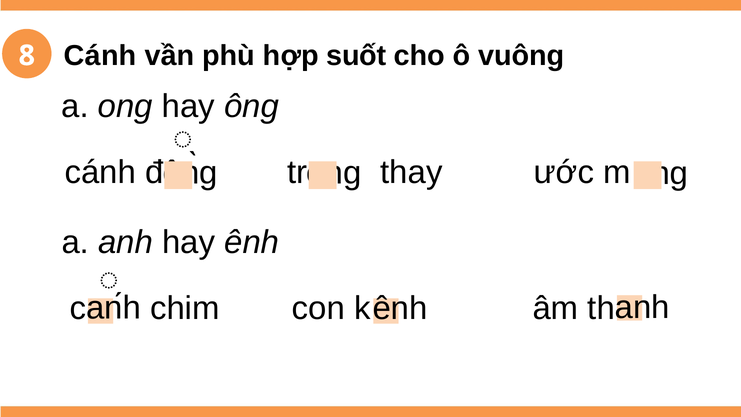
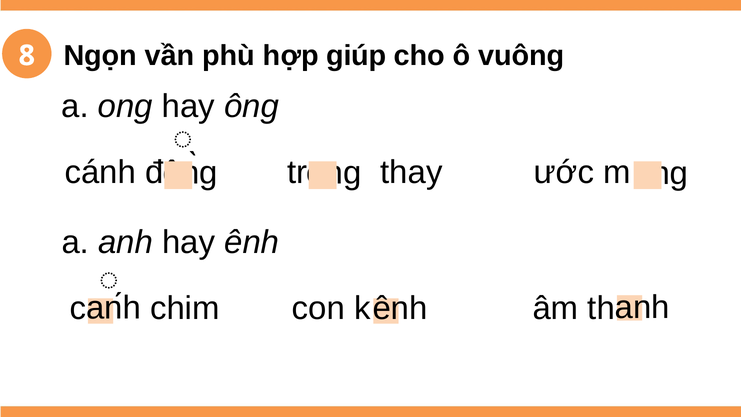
8 Cánh: Cánh -> Ngọn (100, 56)
suốt: suốt -> giúp (356, 56)
